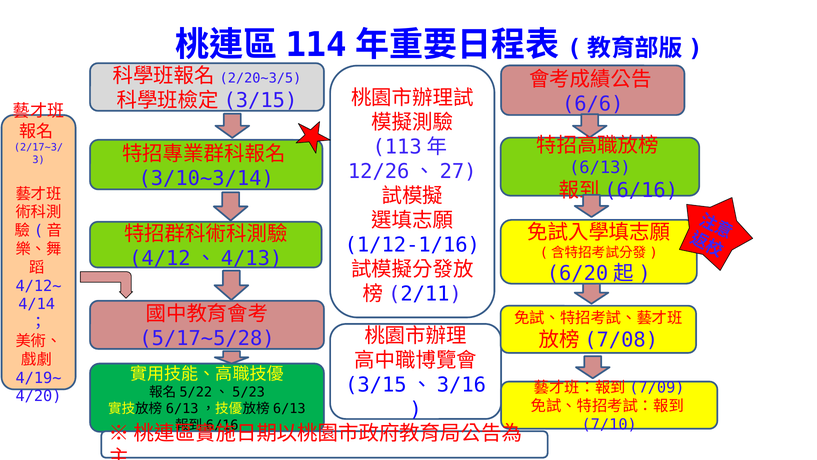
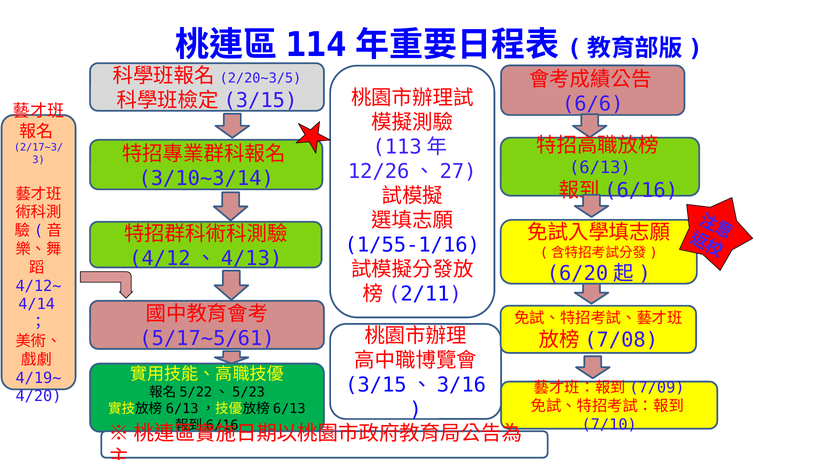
1/12-1/16: 1/12-1/16 -> 1/55-1/16 (412, 245)
5/17~5/28: 5/17~5/28 -> 5/17~5/61 (207, 338)
